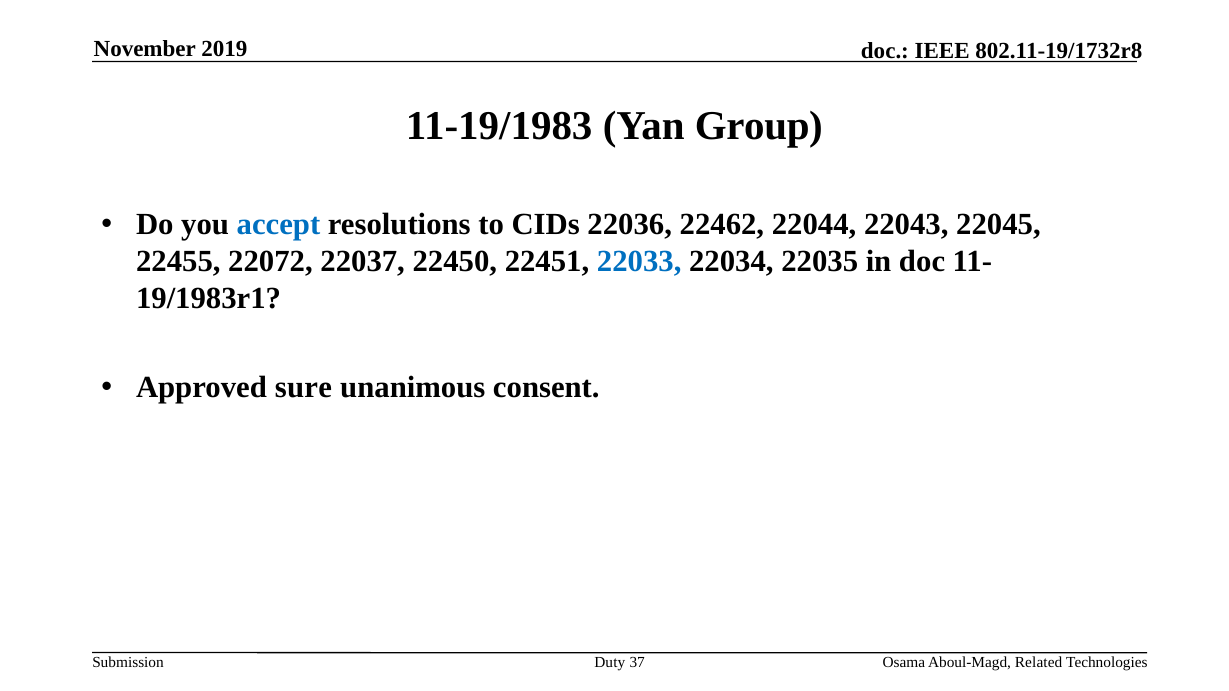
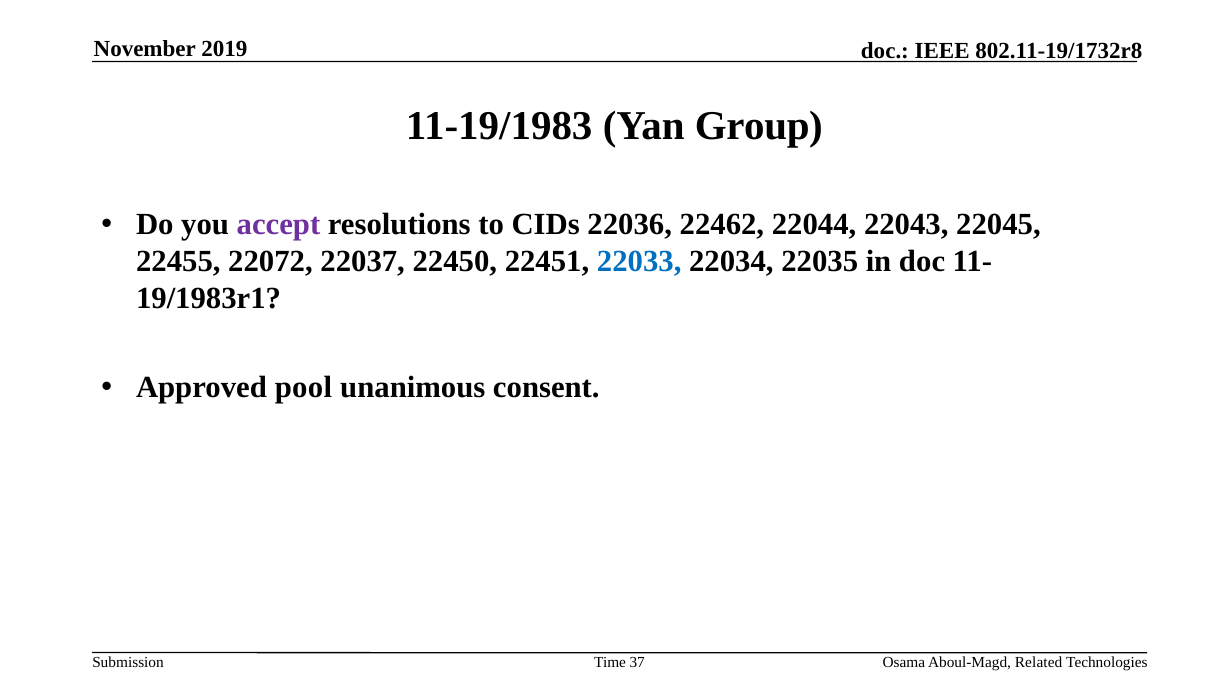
accept colour: blue -> purple (278, 225)
sure: sure -> pool (303, 388)
Duty: Duty -> Time (610, 663)
